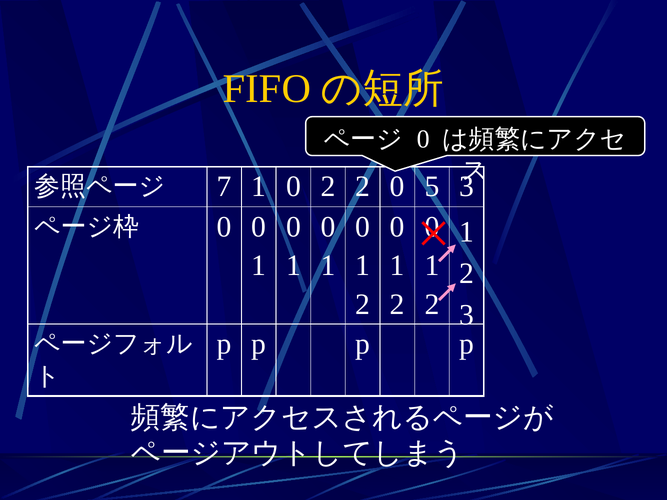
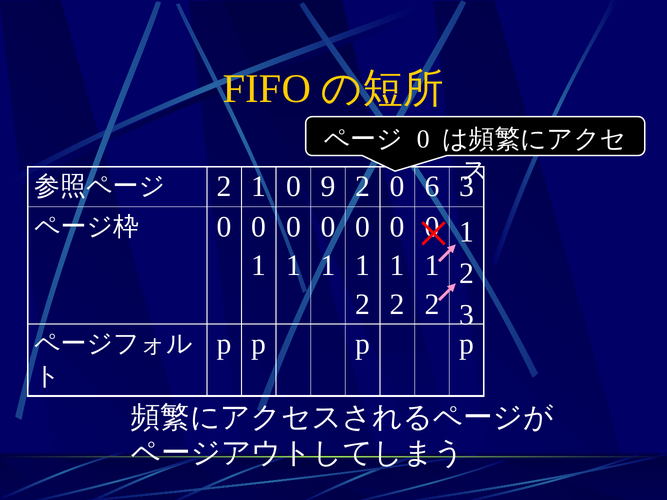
7: 7 -> 2 (224, 187)
0 2: 2 -> 9 (328, 187)
5: 5 -> 6 (432, 187)
